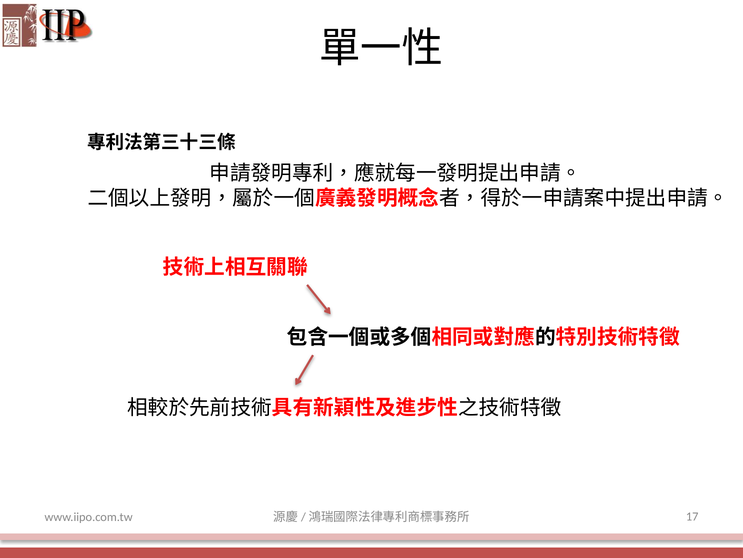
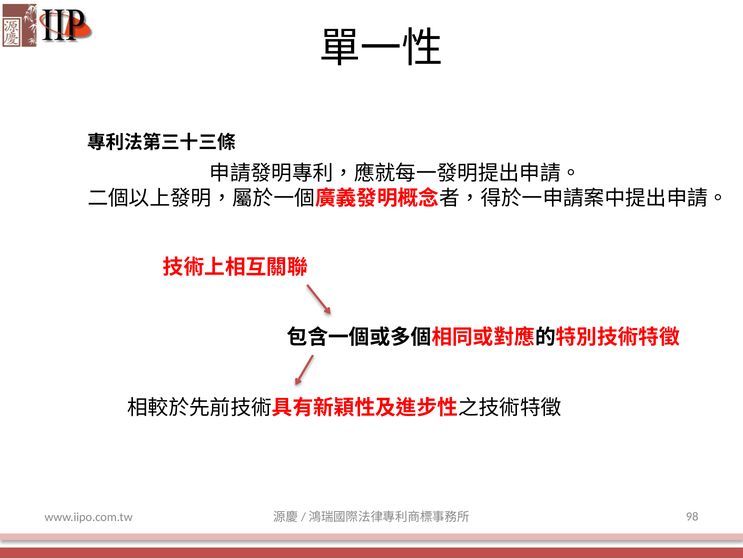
17: 17 -> 98 (692, 516)
